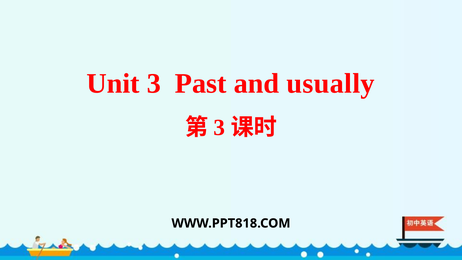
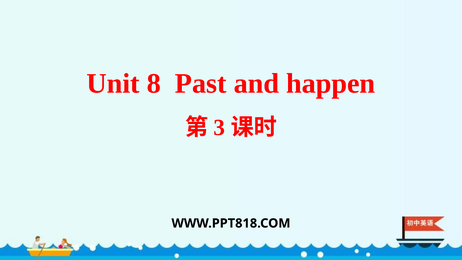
Unit 3: 3 -> 8 (154, 83)
usually: usually -> happen (331, 83)
